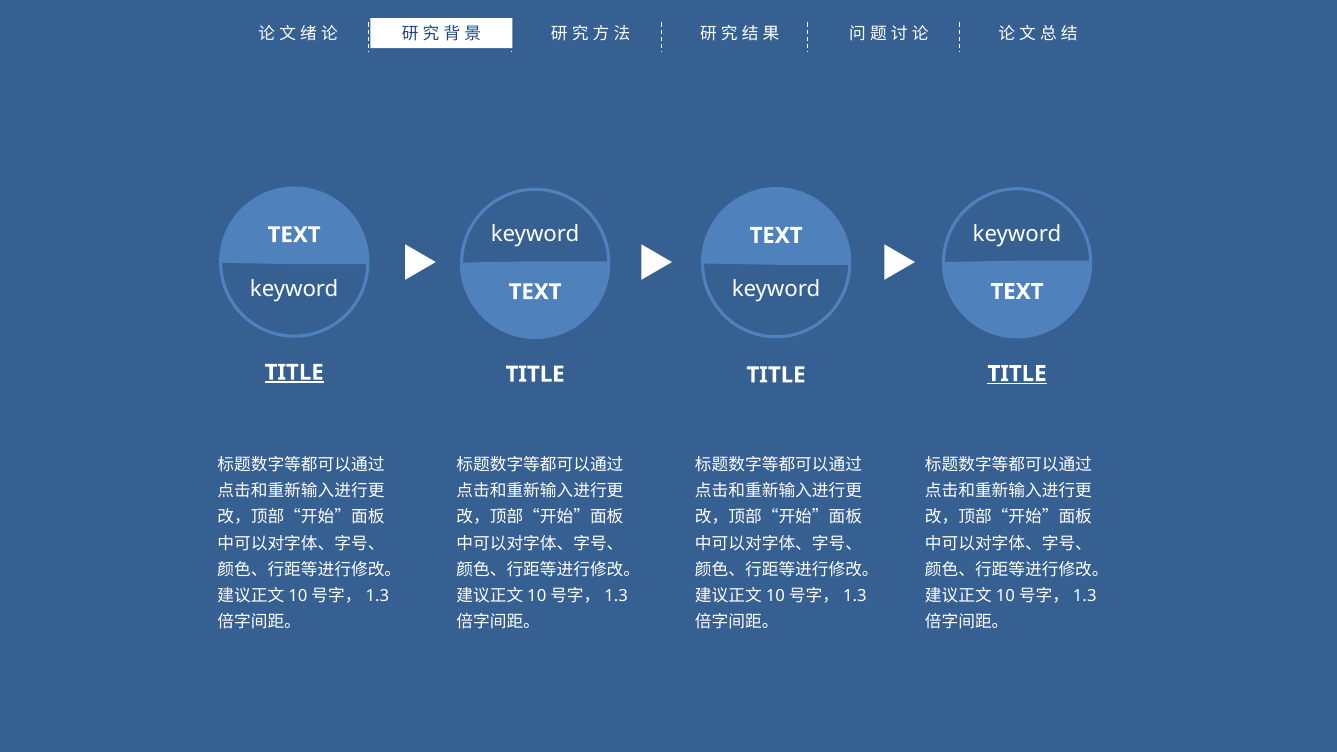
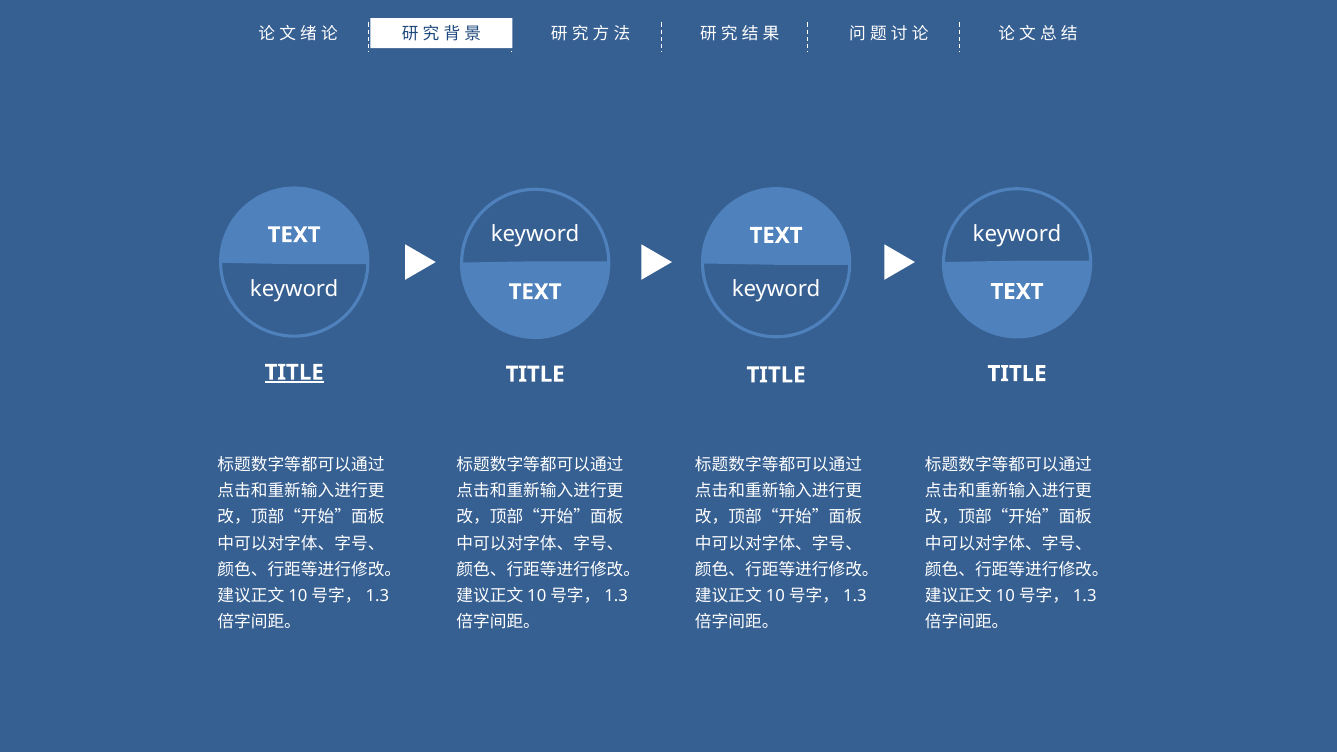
TITLE underline: present -> none (1017, 374)
